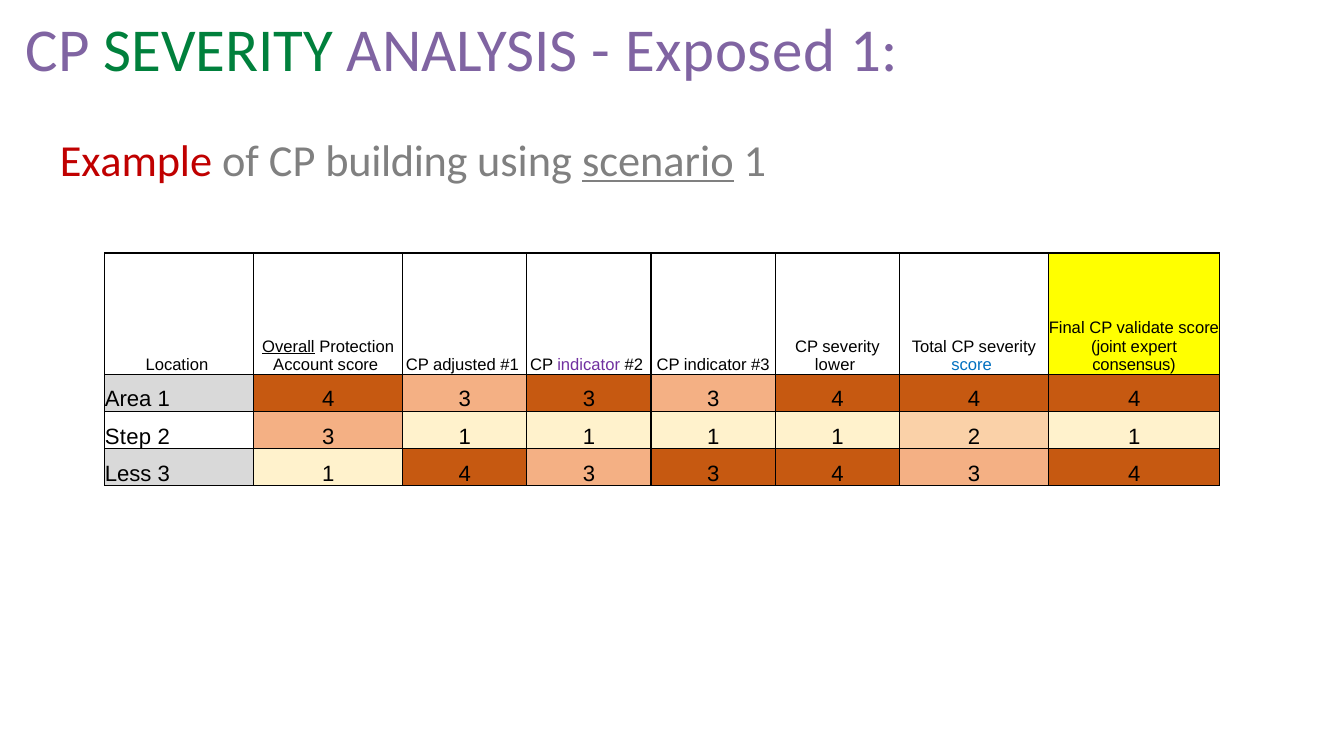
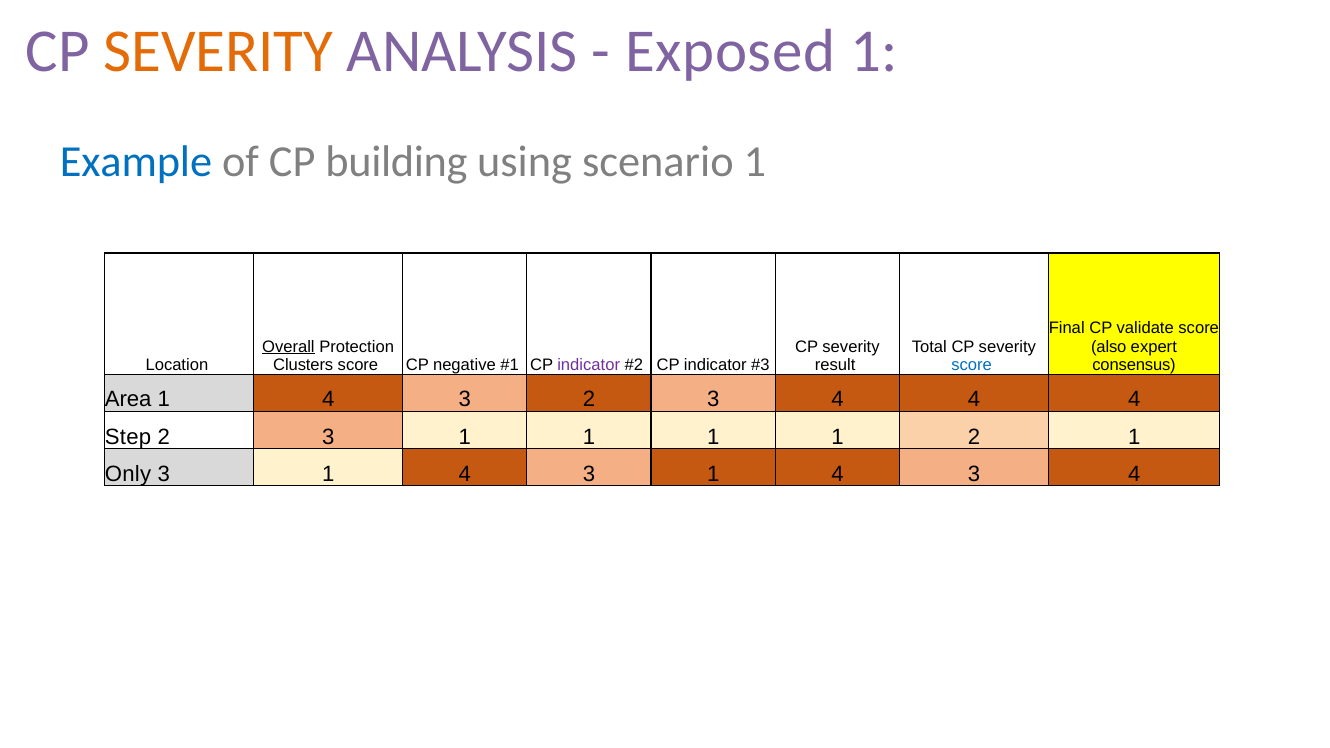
SEVERITY colour: green -> orange (218, 52)
Example colour: red -> blue (136, 162)
scenario underline: present -> none (658, 162)
joint: joint -> also (1109, 347)
Account: Account -> Clusters (303, 366)
adjusted: adjusted -> negative (464, 366)
lower: lower -> result (835, 366)
3: 3 -> 2 (589, 400)
Less: Less -> Only (128, 474)
3: 3 -> 1 (713, 474)
